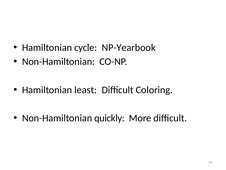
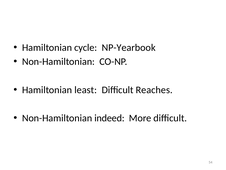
Coloring: Coloring -> Reaches (154, 90)
quickly: quickly -> indeed (109, 118)
